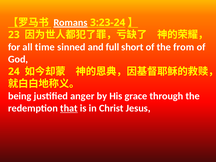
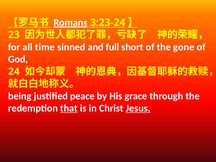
from: from -> gone (184, 47)
anger: anger -> peace (82, 96)
Jesus underline: none -> present (138, 108)
